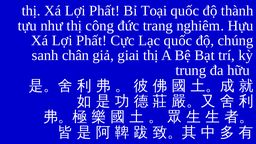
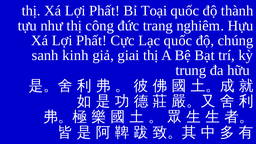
chân: chân -> kinh (75, 55)
